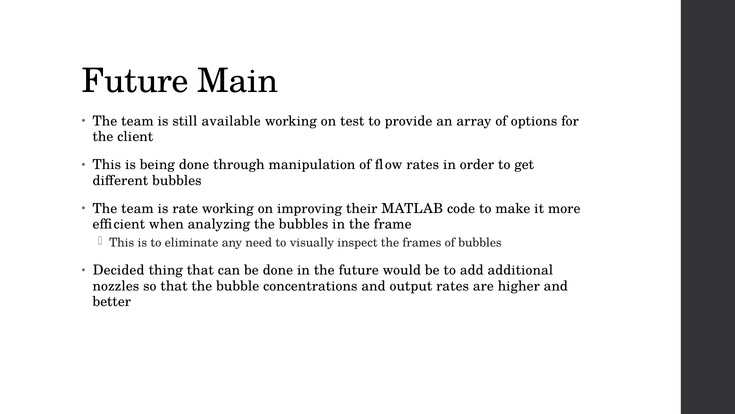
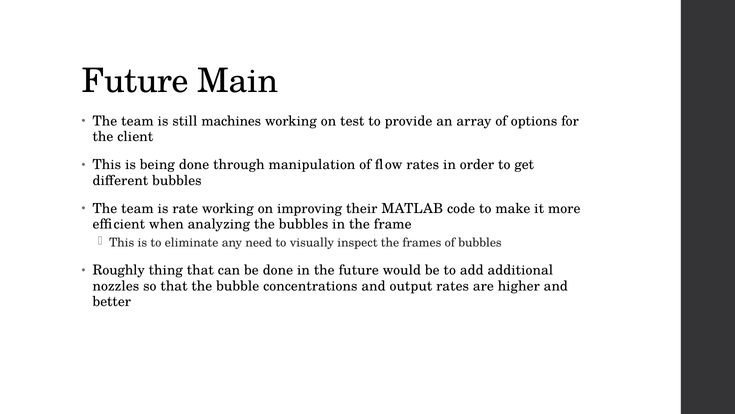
available: available -> machines (231, 121)
Decided: Decided -> Roughly (119, 270)
